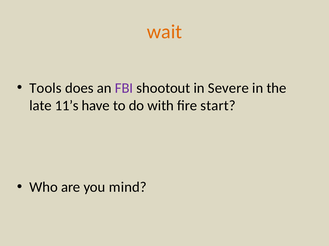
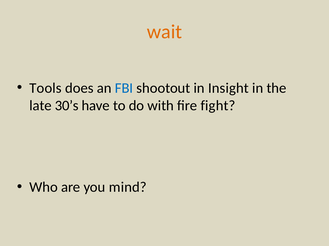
FBI colour: purple -> blue (124, 88)
Severe: Severe -> Insight (228, 88)
11’s: 11’s -> 30’s (67, 106)
start: start -> fight (218, 106)
